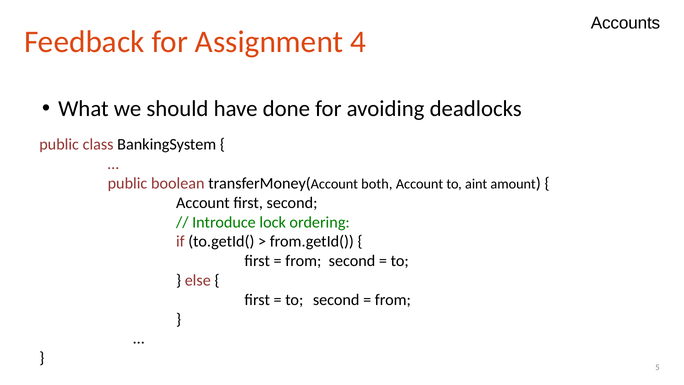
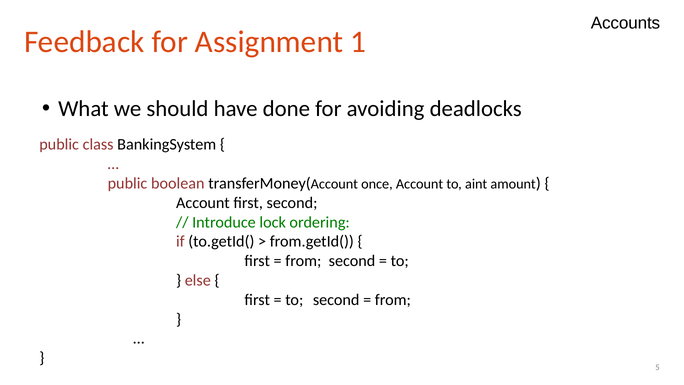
4: 4 -> 1 (358, 42)
both: both -> once (377, 184)
